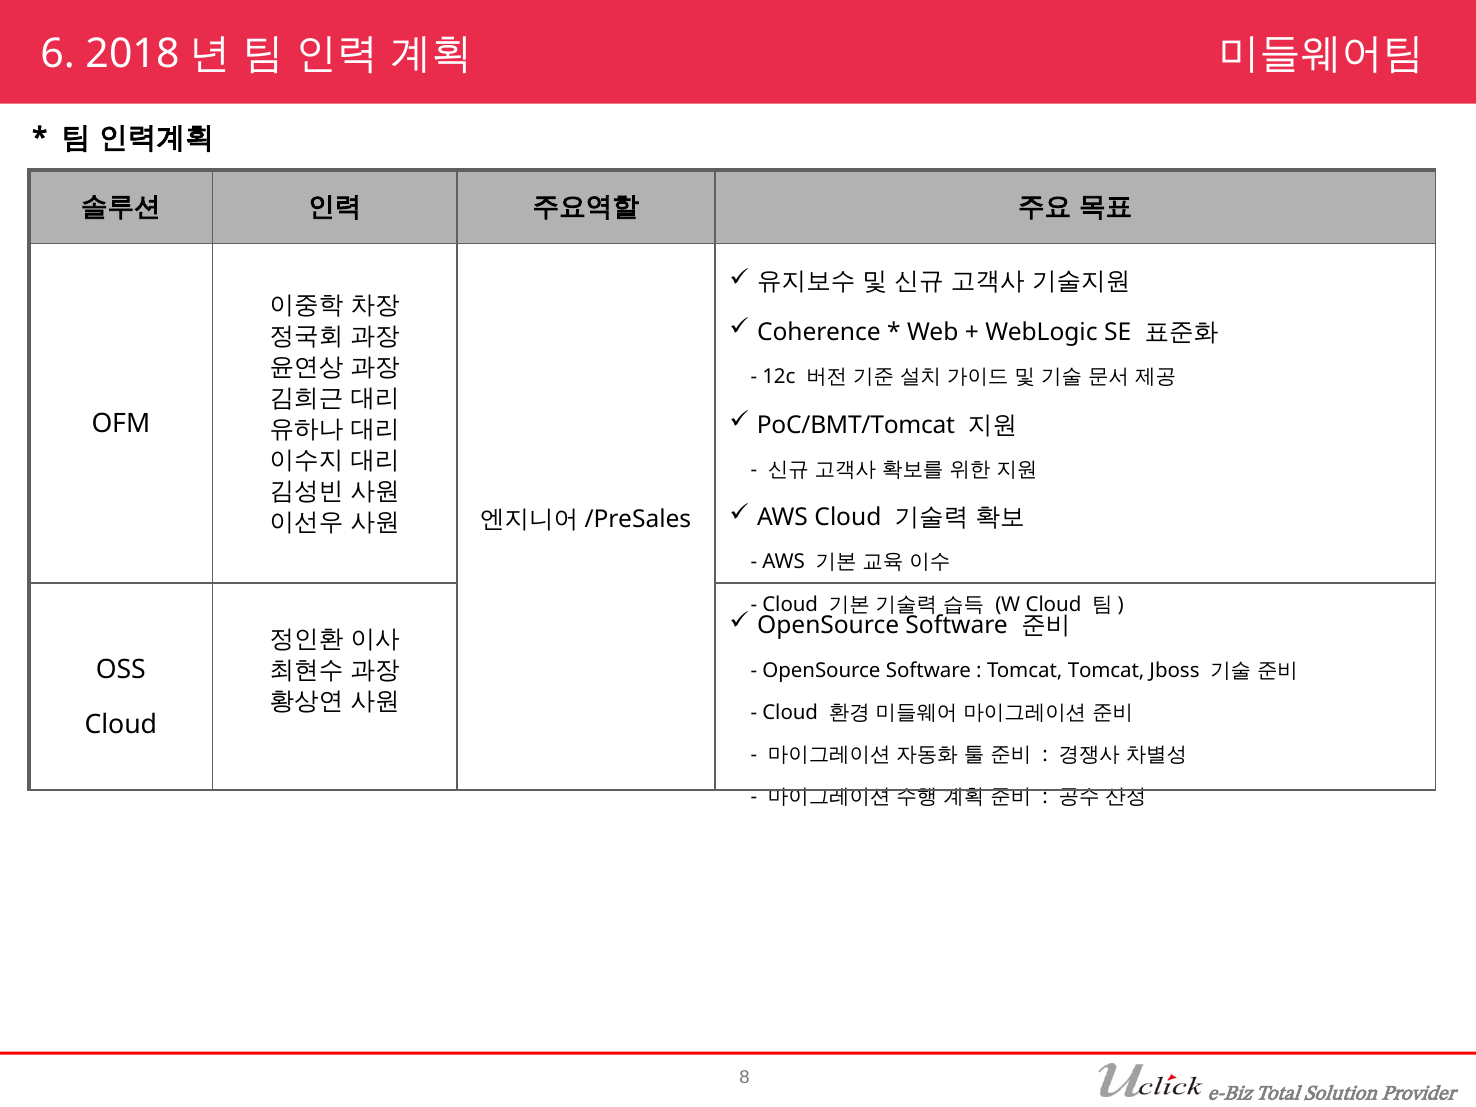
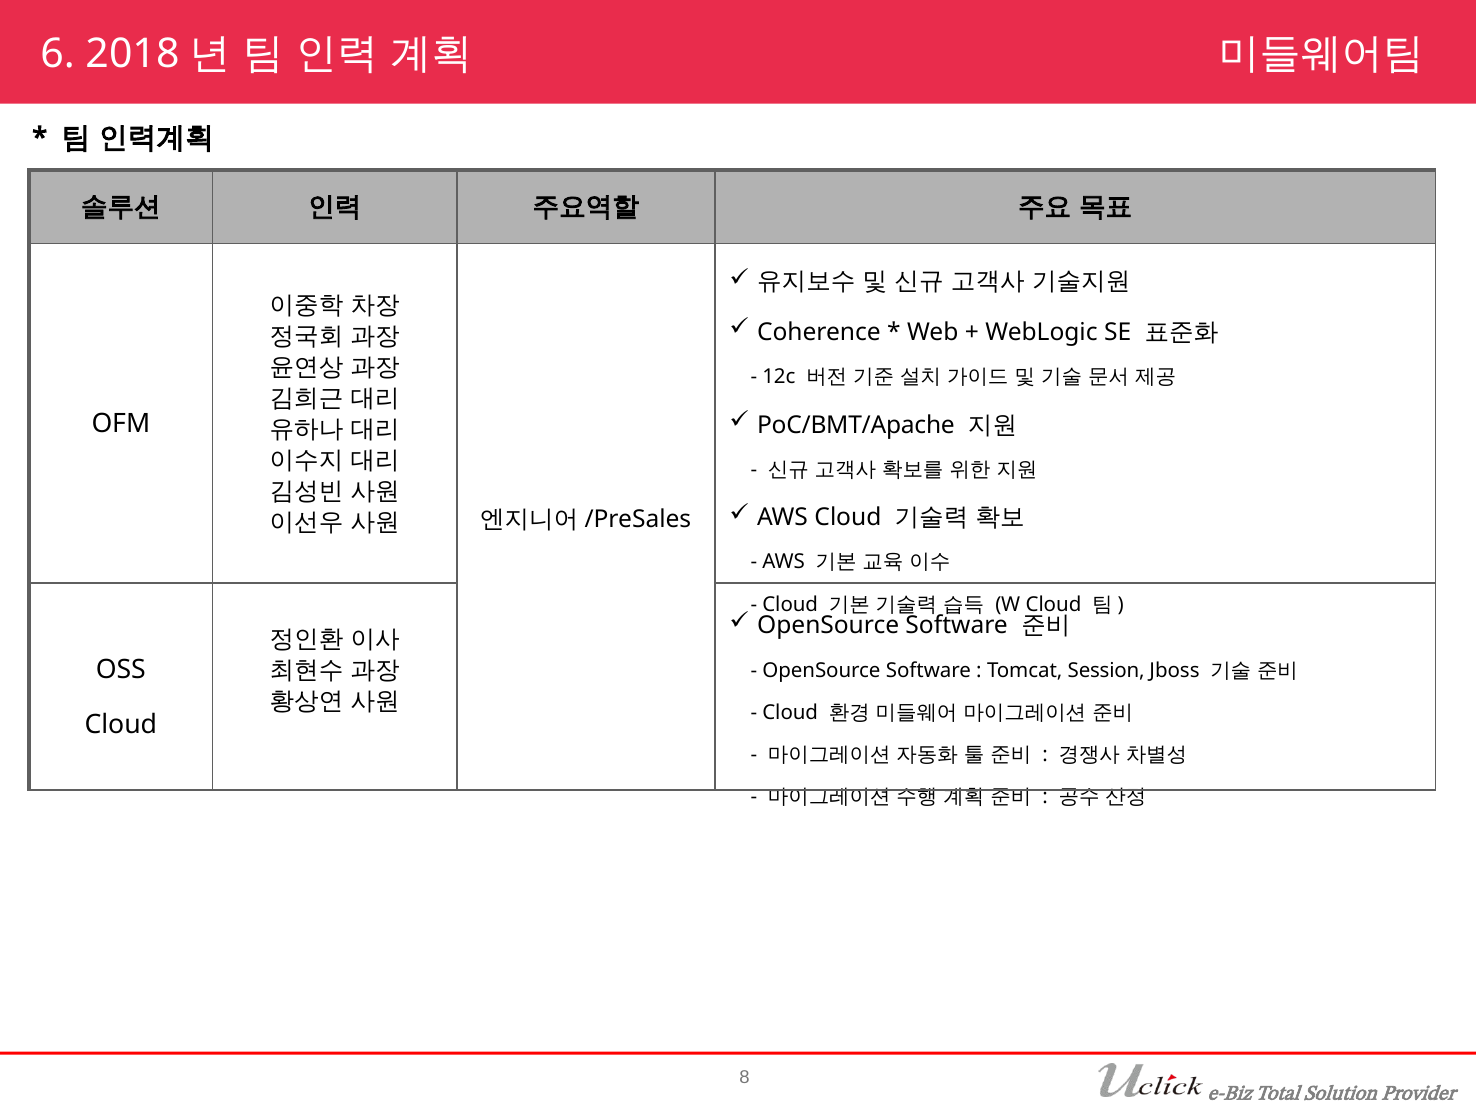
PoC/BMT/Tomcat: PoC/BMT/Tomcat -> PoC/BMT/Apache (856, 425)
Tomcat Tomcat: Tomcat -> Session (1106, 670)
